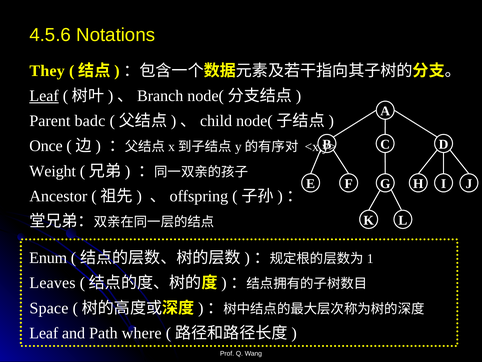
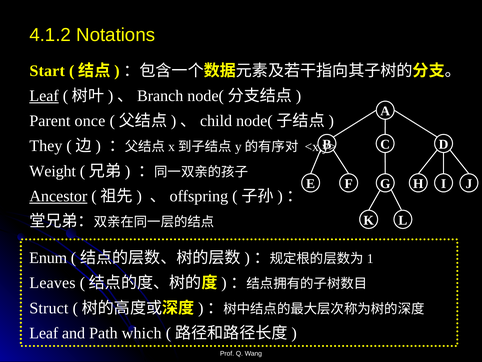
4.5.6: 4.5.6 -> 4.1.2 (50, 35)
They: They -> Start (47, 71)
badc: badc -> once (90, 121)
Once: Once -> They (46, 146)
Ancestor underline: none -> present (58, 196)
Space: Space -> Struct (49, 308)
where: where -> which (142, 333)
